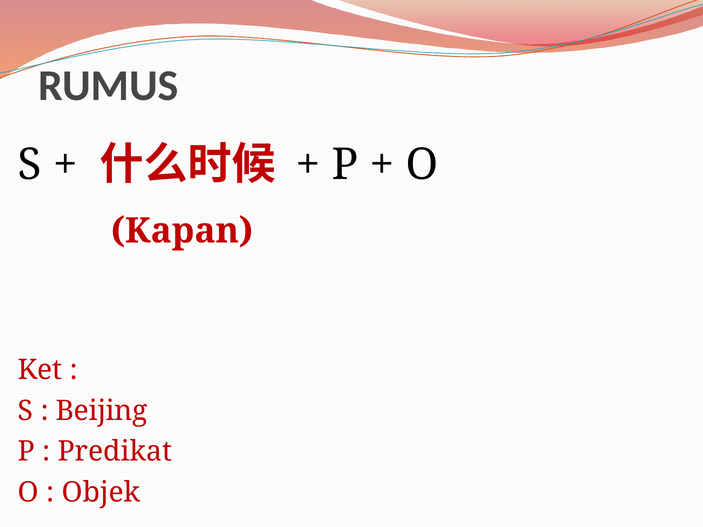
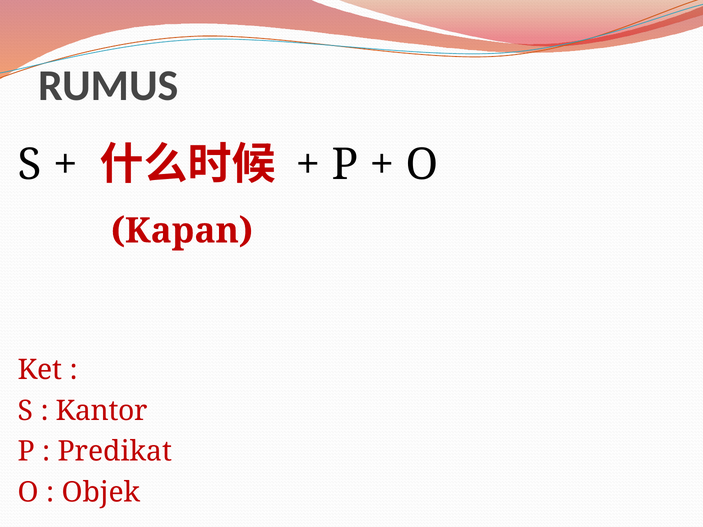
Beijing: Beijing -> Kantor (102, 411)
